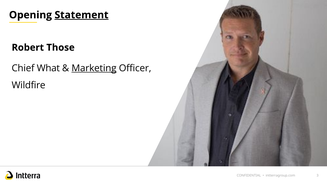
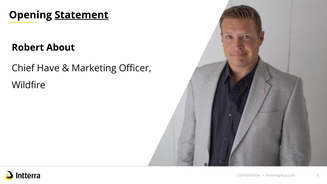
Those: Those -> About (61, 48)
What: What -> Have (48, 68)
Marketing underline: present -> none (94, 68)
